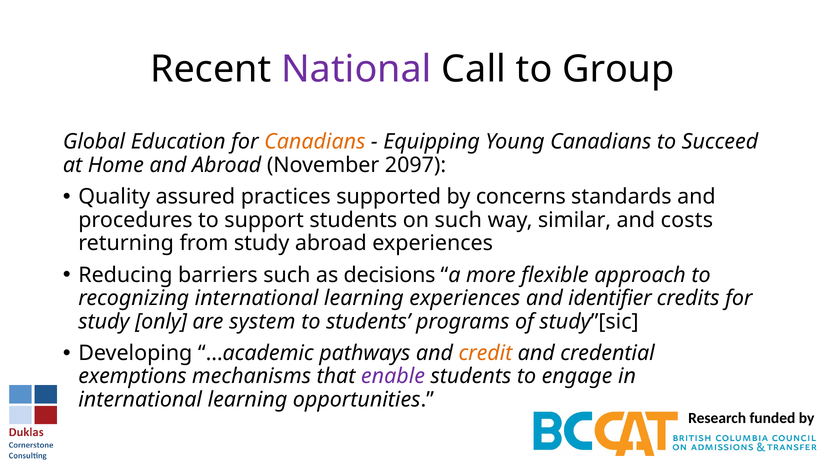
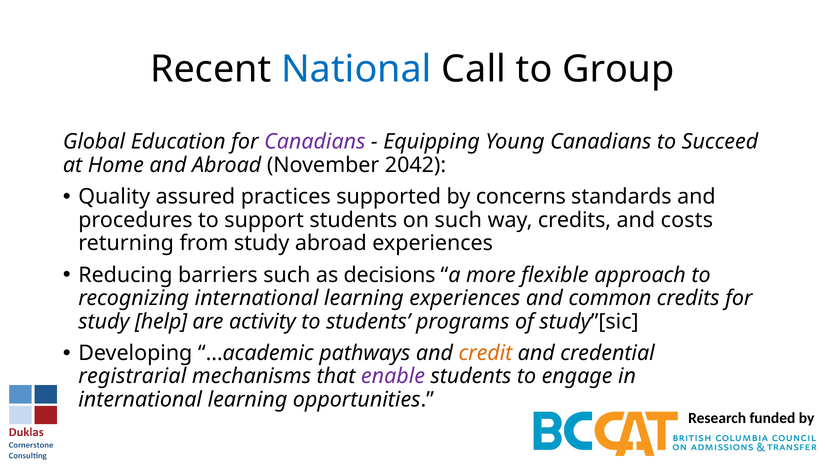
National colour: purple -> blue (356, 69)
Canadians colour: orange -> purple (315, 142)
2097: 2097 -> 2042 (416, 165)
way similar: similar -> credits (575, 220)
identifier: identifier -> common (610, 298)
only: only -> help (161, 321)
system: system -> activity (262, 321)
exemptions: exemptions -> registrarial (132, 376)
